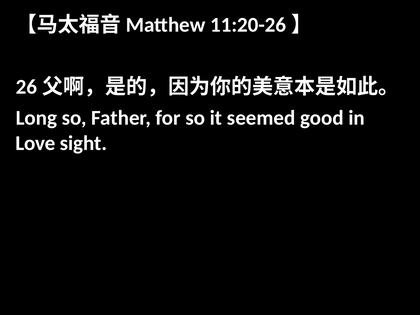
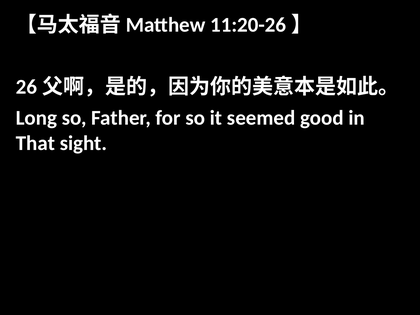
Love: Love -> That (35, 143)
